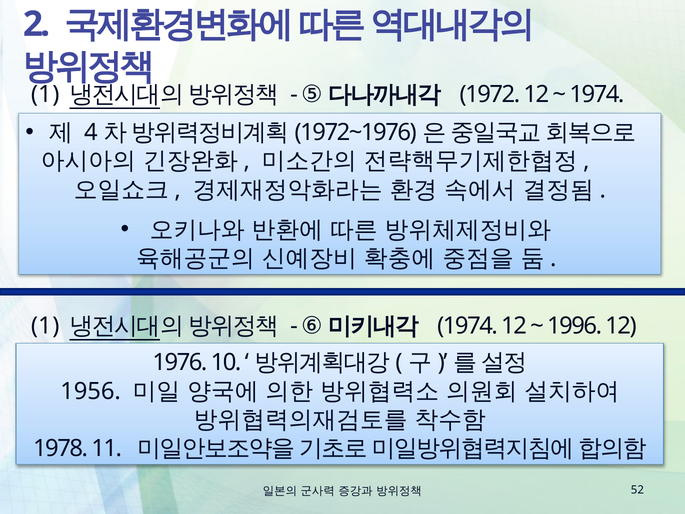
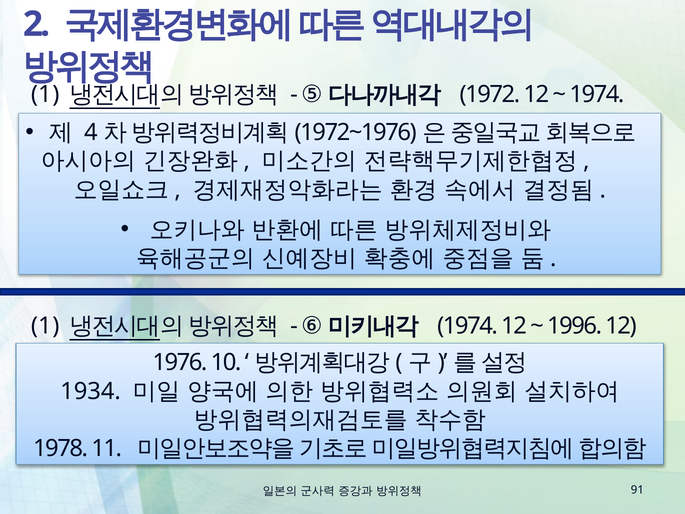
1956: 1956 -> 1934 (91, 391)
52: 52 -> 91 (637, 490)
